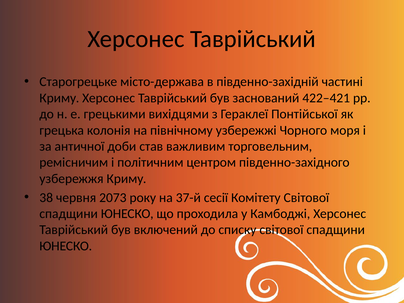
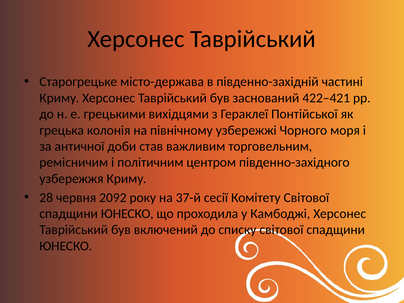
38: 38 -> 28 (46, 198)
2073: 2073 -> 2092 (113, 198)
